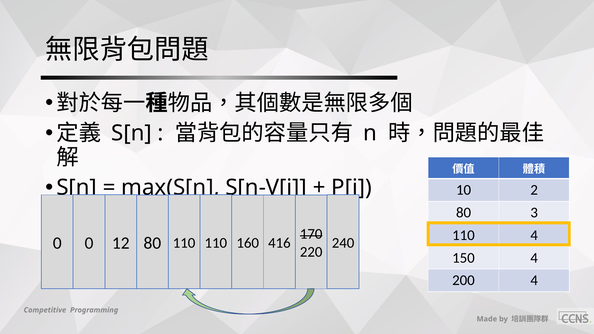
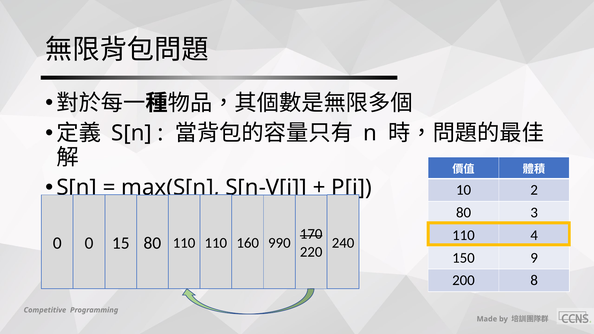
12: 12 -> 15 (121, 243)
416: 416 -> 990 (279, 243)
150 4: 4 -> 9 (534, 258)
200 4: 4 -> 8 (534, 281)
